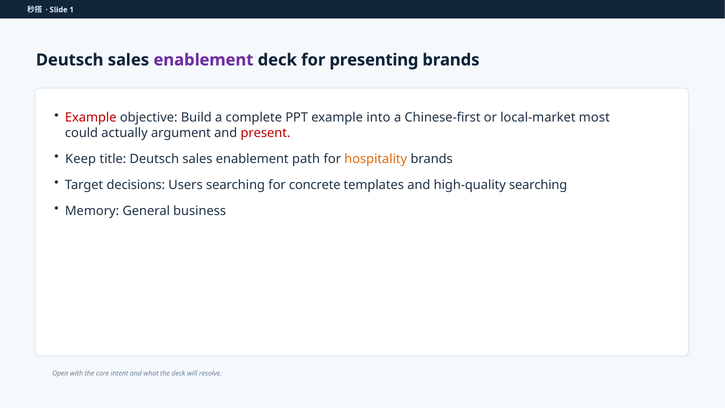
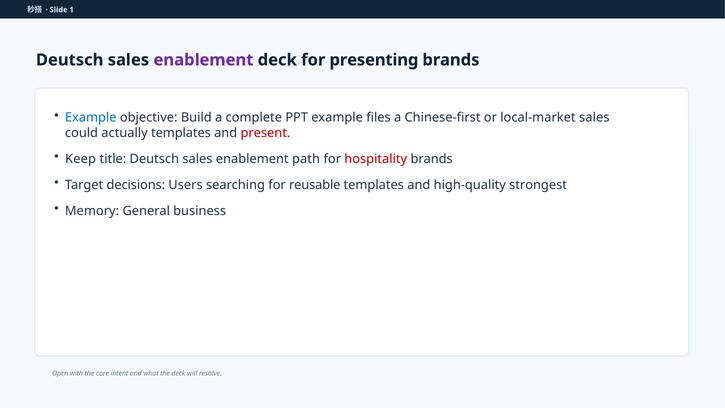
Example colour: red -> blue (91, 117)
into: into -> files (378, 117)
local-market most: most -> sales (594, 117)
actually argument: argument -> templates (181, 133)
hospitality colour: orange -> red (376, 159)
concrete: concrete -> reusable (315, 185)
high-quality searching: searching -> strongest (538, 185)
